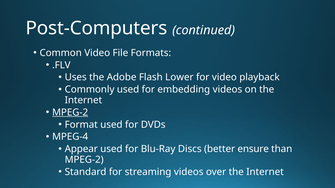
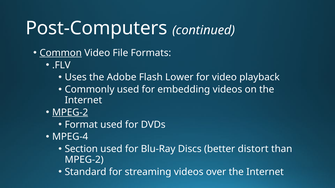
Common underline: none -> present (61, 53)
Appear: Appear -> Section (81, 149)
ensure: ensure -> distort (253, 149)
